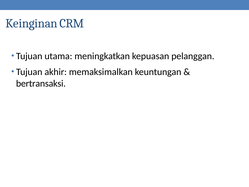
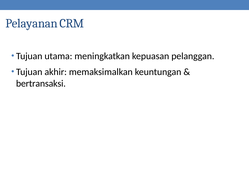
Keinginan: Keinginan -> Pelayanan (31, 23)
